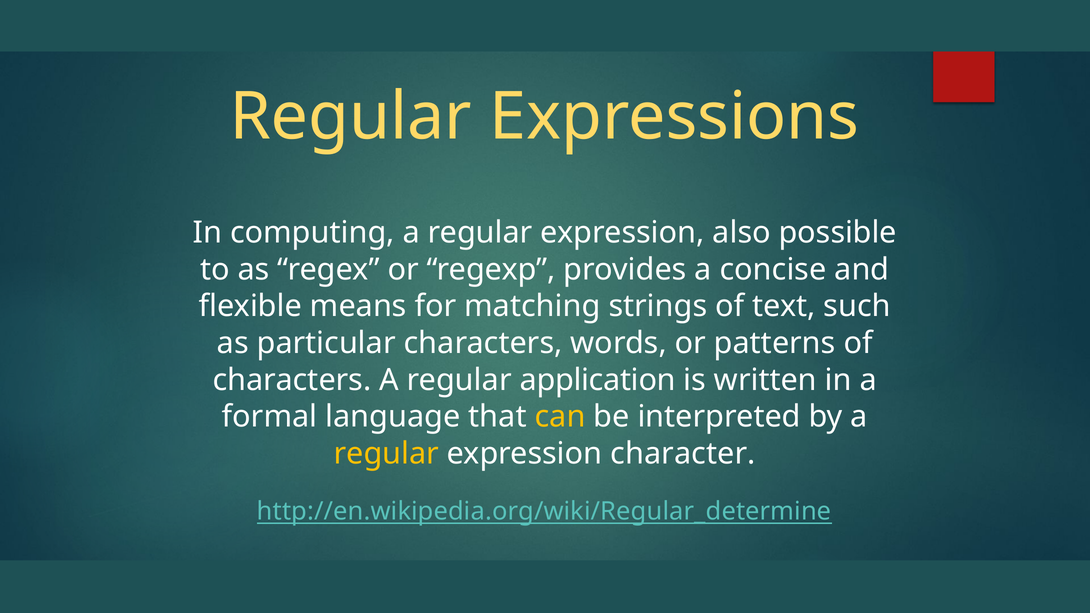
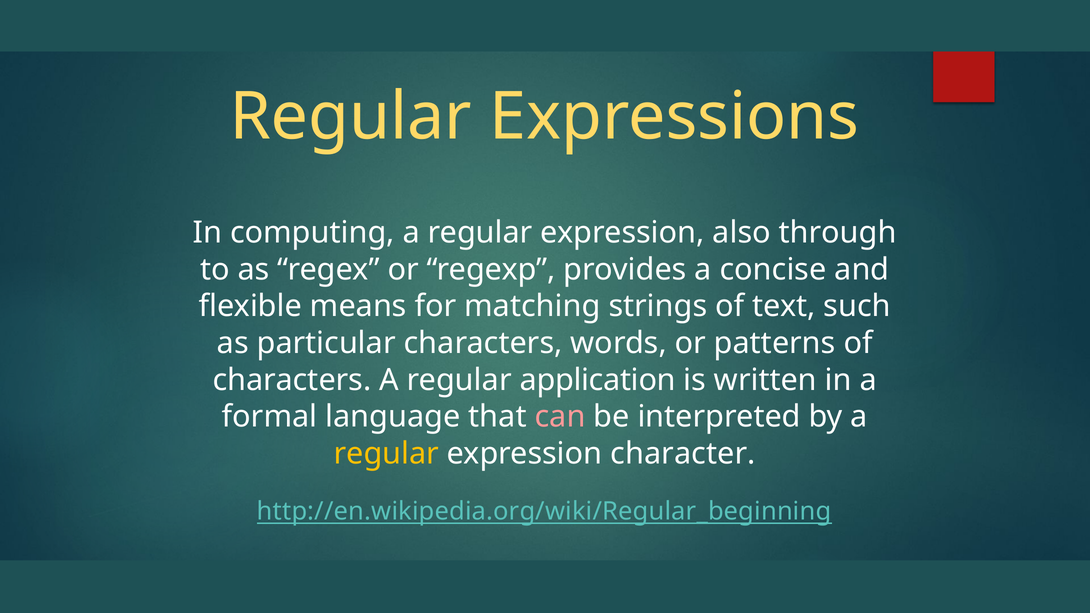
possible: possible -> through (838, 233)
can colour: yellow -> pink (560, 417)
http://en.wikipedia.org/wiki/Regular_determine: http://en.wikipedia.org/wiki/Regular_determine -> http://en.wikipedia.org/wiki/Regular_beginning (544, 512)
